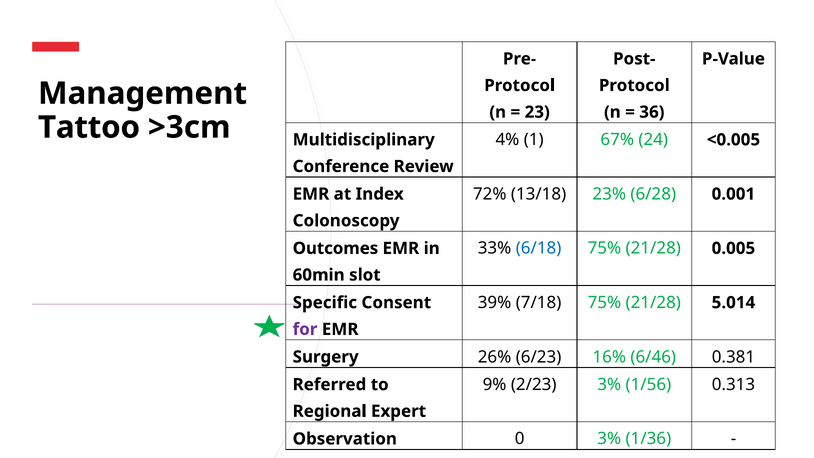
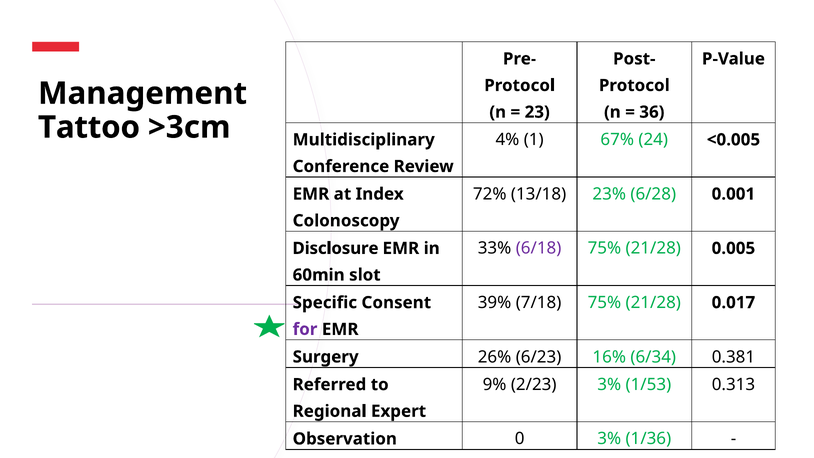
6/18 colour: blue -> purple (539, 248)
Outcomes: Outcomes -> Disclosure (335, 248)
5.014: 5.014 -> 0.017 (733, 303)
6/46: 6/46 -> 6/34 (653, 357)
1/56: 1/56 -> 1/53 (648, 384)
